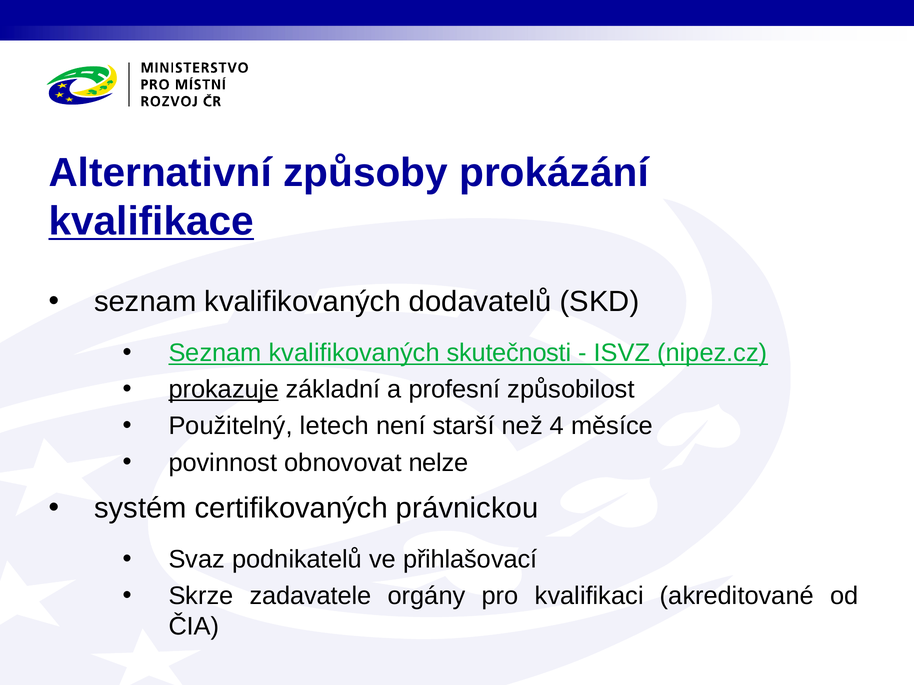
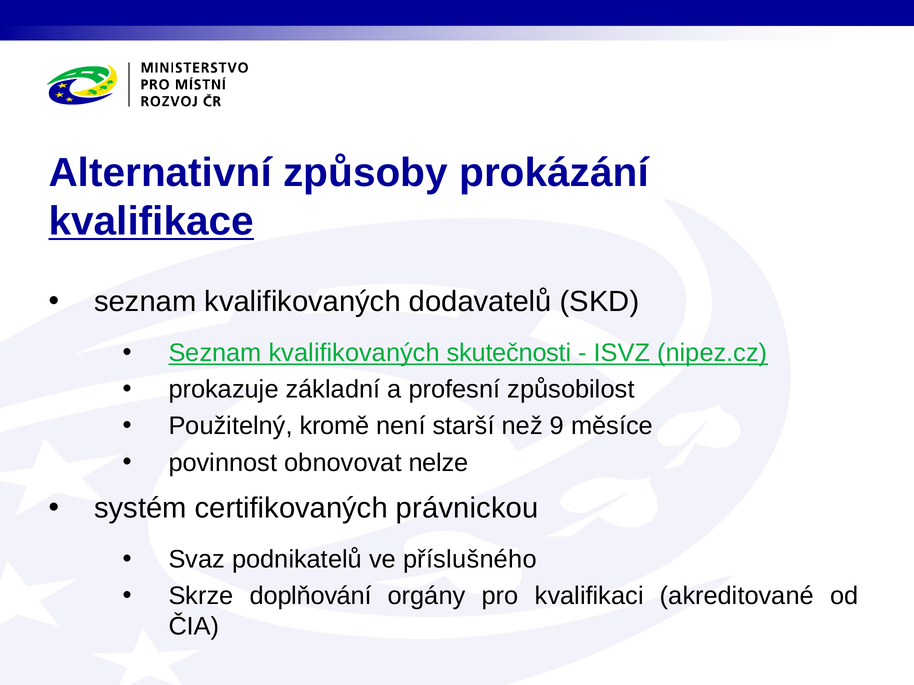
prokazuje underline: present -> none (224, 390)
letech: letech -> kromě (335, 426)
4: 4 -> 9 (557, 426)
přihlašovací: přihlašovací -> příslušného (470, 560)
zadavatele: zadavatele -> doplňování (311, 597)
